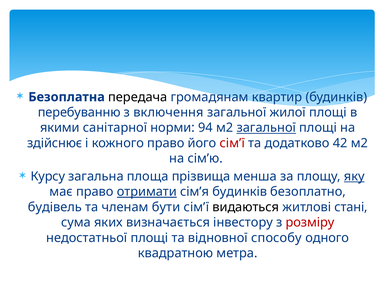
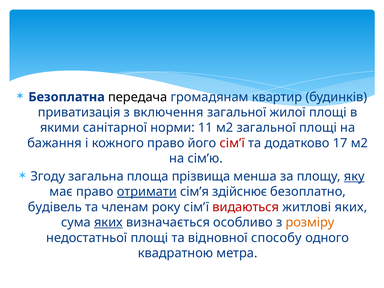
перебуванню: перебуванню -> приватизація (79, 112)
94: 94 -> 11 (205, 128)
загальної underline: present -> none (266, 128)
здійснює: здійснює -> бажання (55, 143)
42: 42 -> 17 (340, 143)
Курсу: Курсу -> Згоду (48, 176)
сім’я будинків: будинків -> здійснює (240, 192)
бути: бути -> року (166, 207)
видаються colour: black -> red (246, 207)
житлові стані: стані -> яких (351, 207)
яких underline: none -> present (108, 222)
інвестору: інвестору -> особливо (243, 222)
розміру colour: red -> orange (310, 222)
